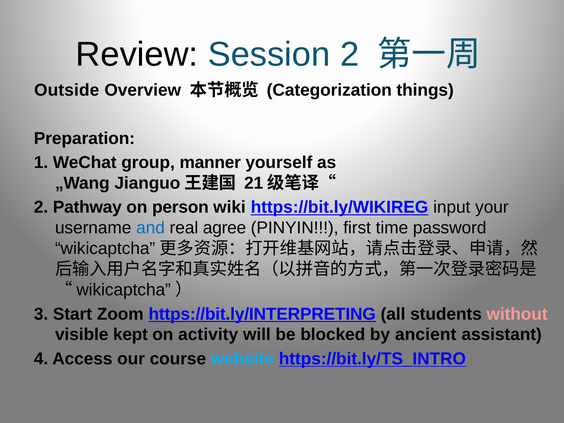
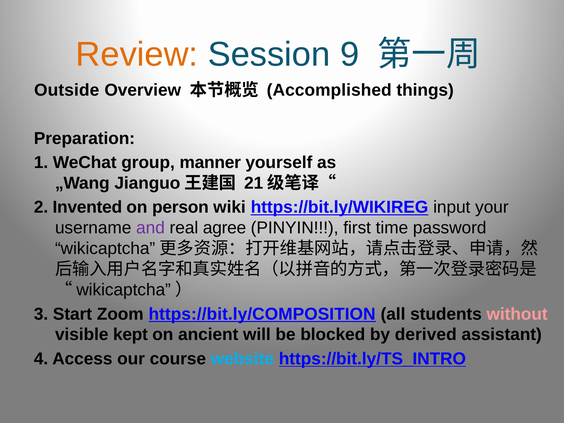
Review colour: black -> orange (137, 55)
Session 2: 2 -> 9 (350, 55)
Categorization: Categorization -> Accomplished (329, 90)
Pathway: Pathway -> Invented (87, 207)
and colour: blue -> purple (150, 228)
https://bit.ly/INTERPRETING: https://bit.ly/INTERPRETING -> https://bit.ly/COMPOSITION (262, 314)
activity: activity -> ancient (208, 335)
ancient: ancient -> derived (426, 335)
